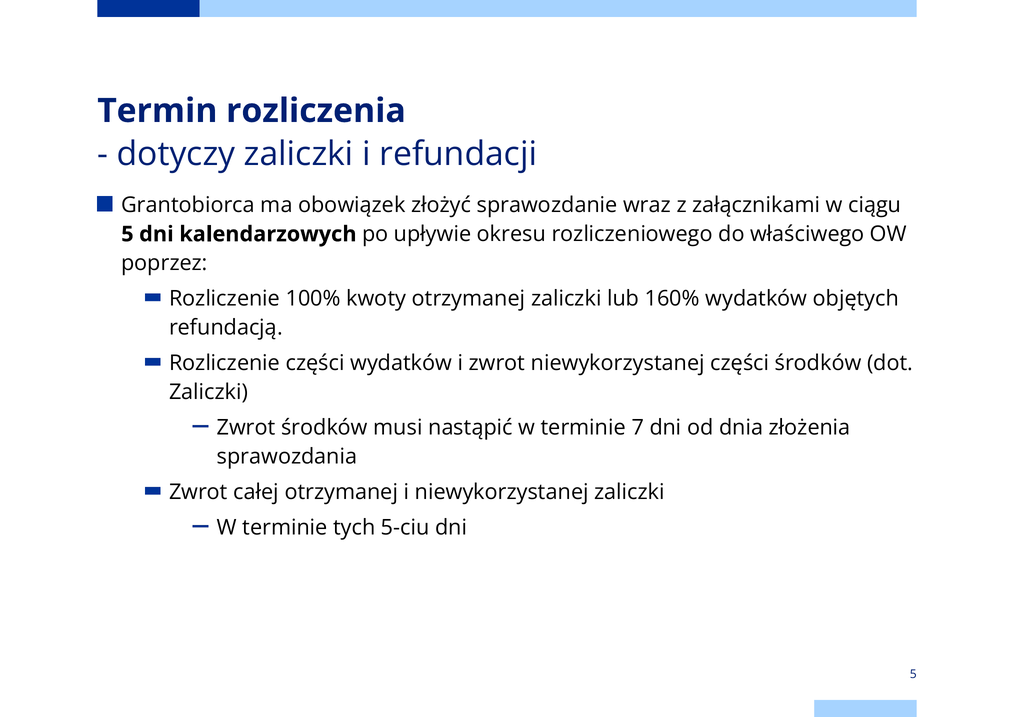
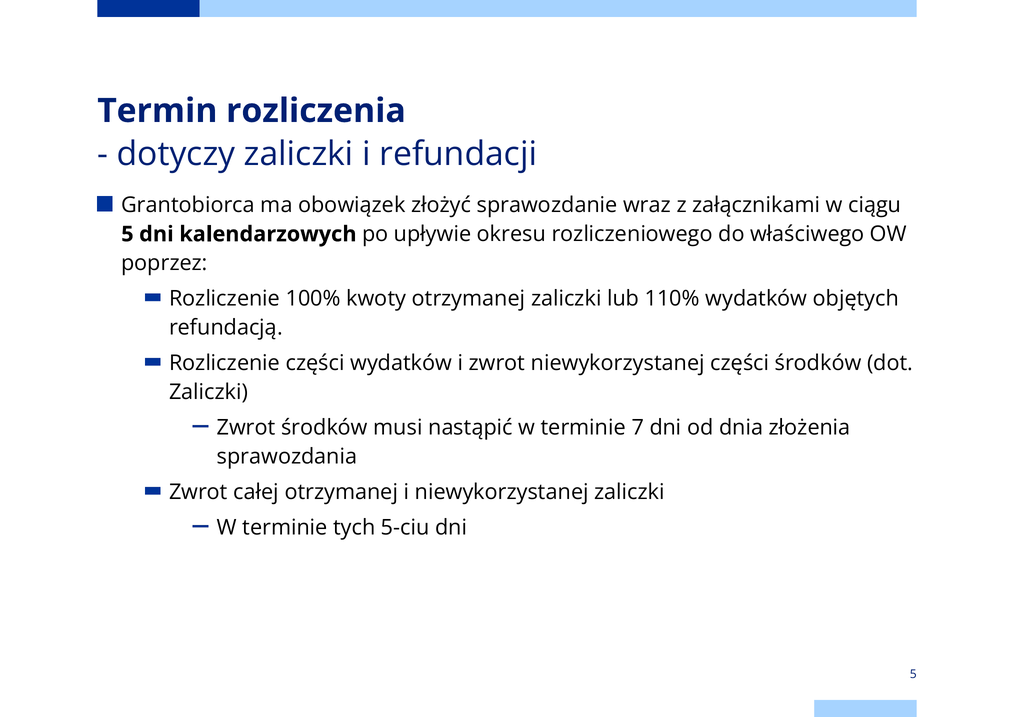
160%: 160% -> 110% (672, 299)
